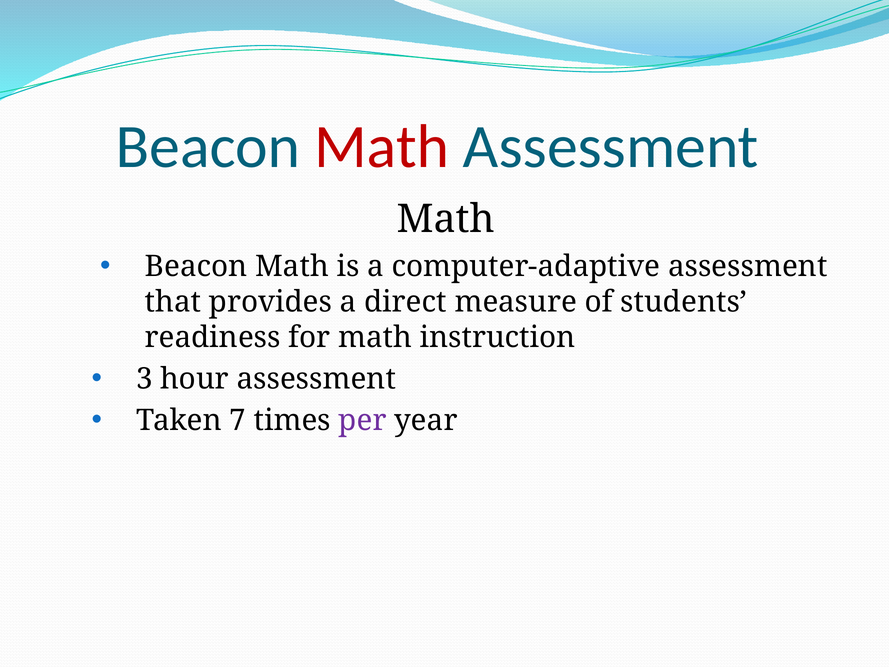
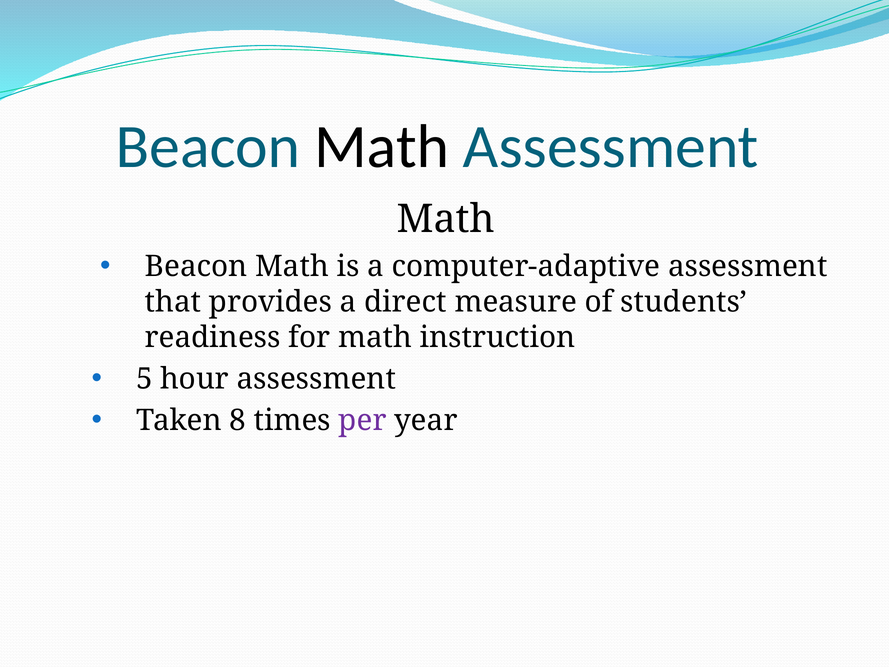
Math colour: red -> black (382, 147)
3: 3 -> 5 (144, 379)
7: 7 -> 8 (238, 420)
